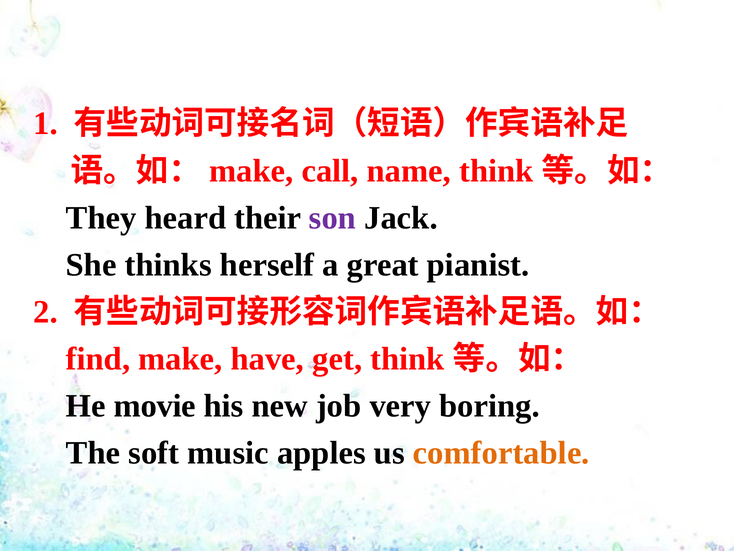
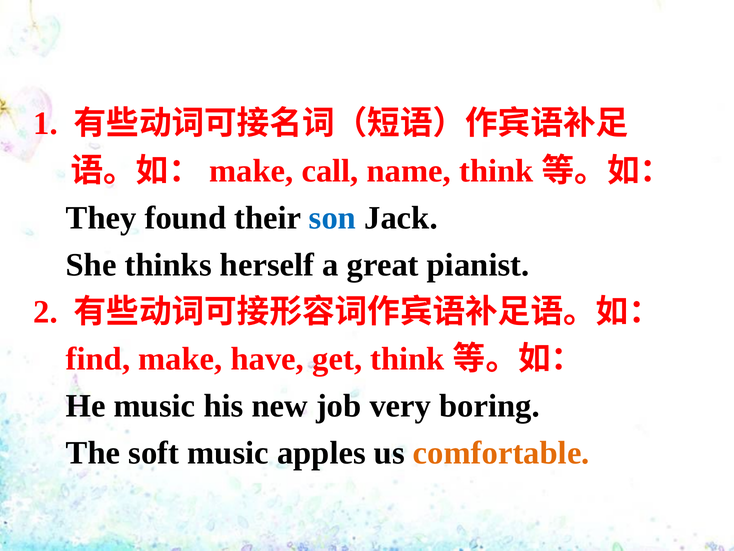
heard: heard -> found (186, 218)
son colour: purple -> blue (333, 218)
He movie: movie -> music (155, 406)
